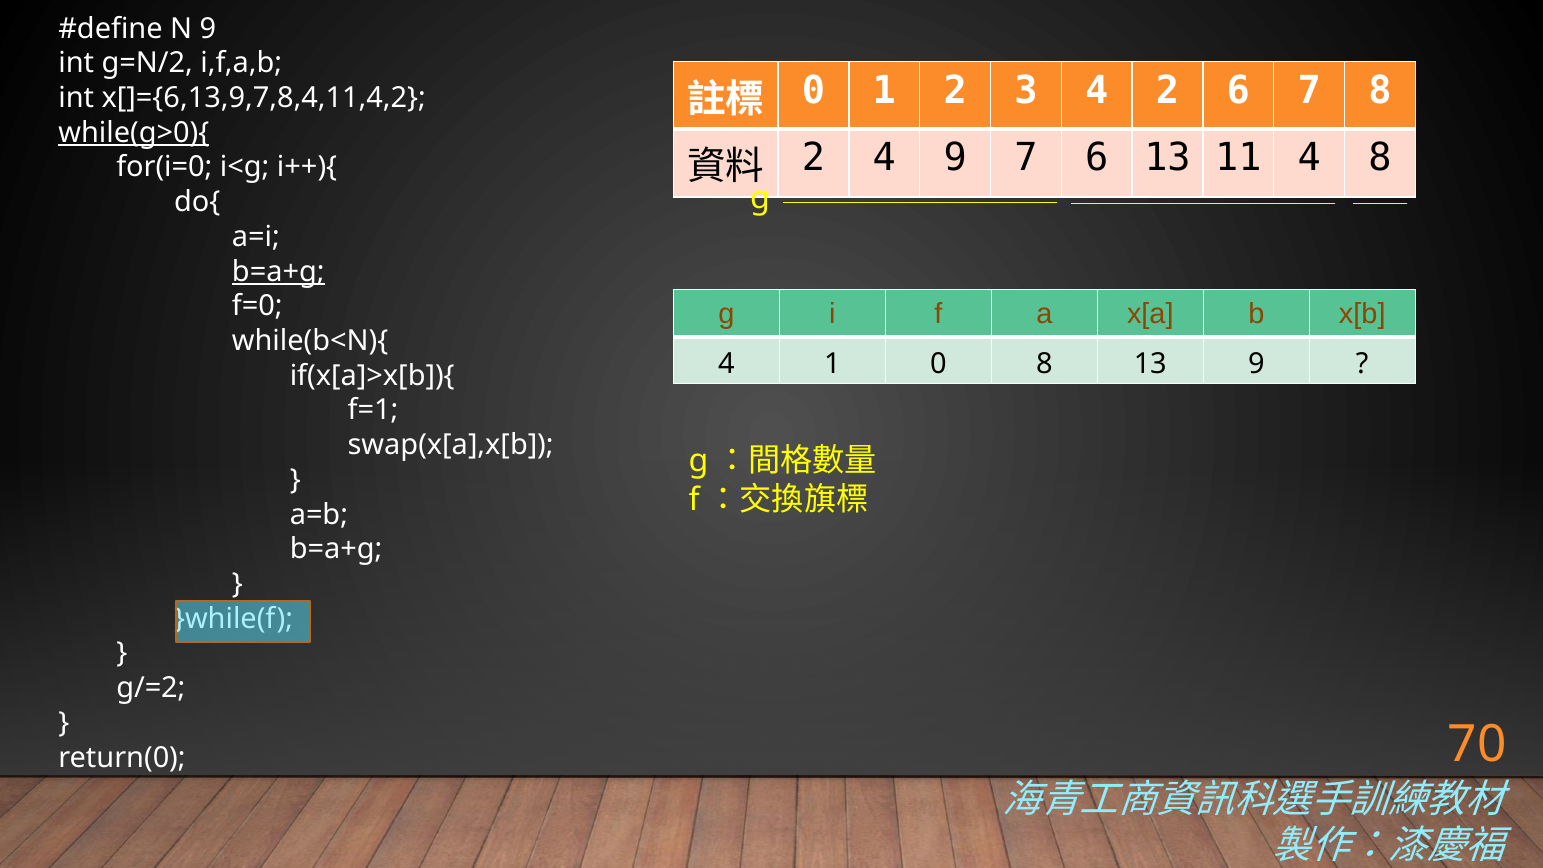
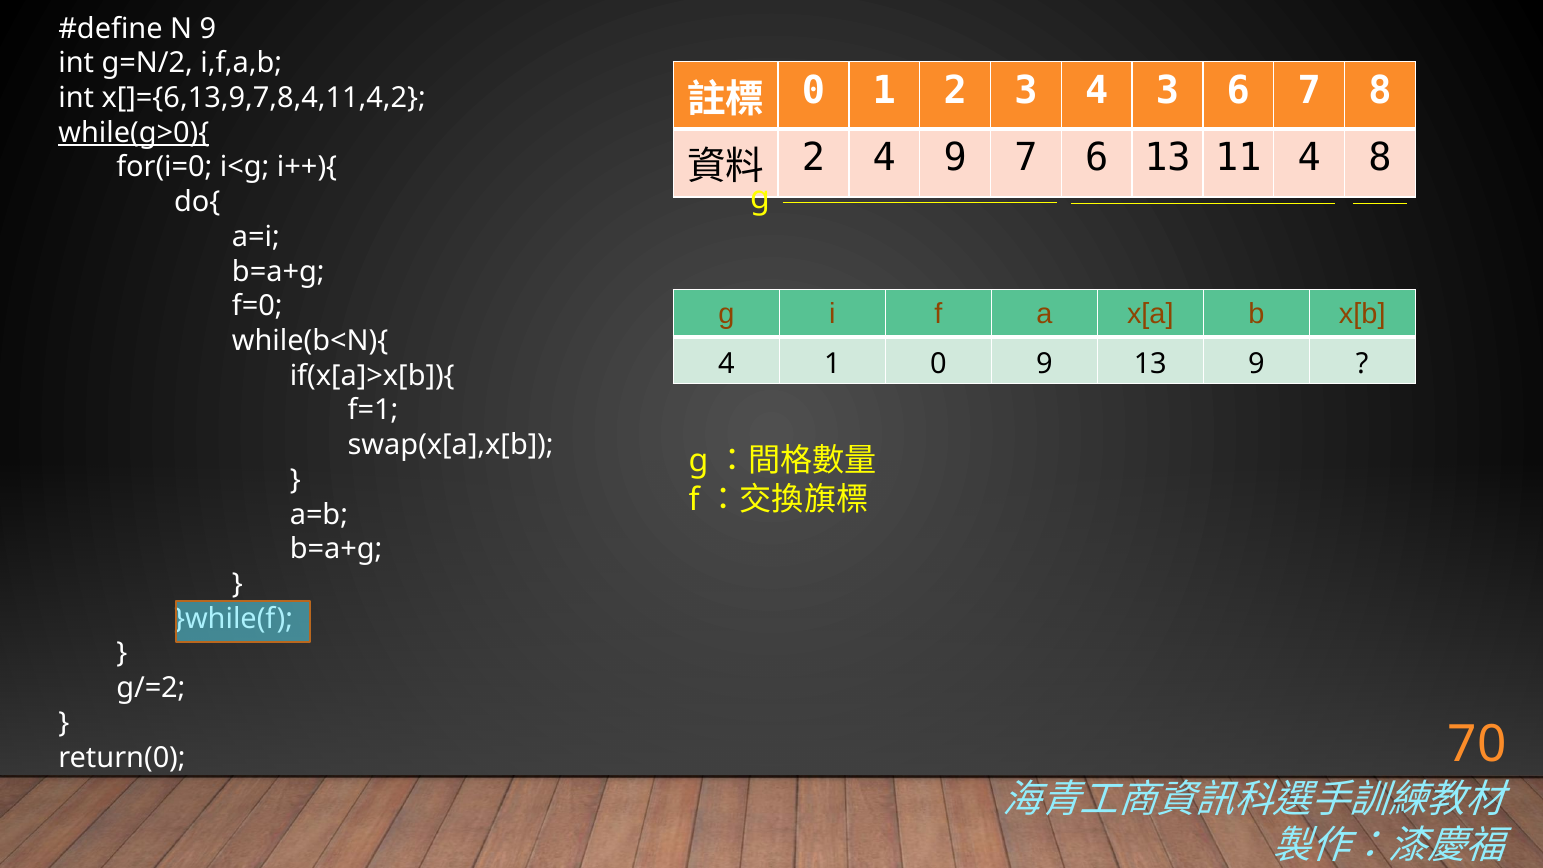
4 2: 2 -> 3 (1168, 91)
b=a+g underline: present -> none (278, 271)
0 8: 8 -> 9 (1044, 364)
